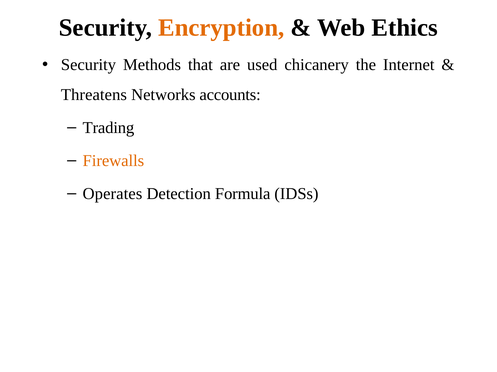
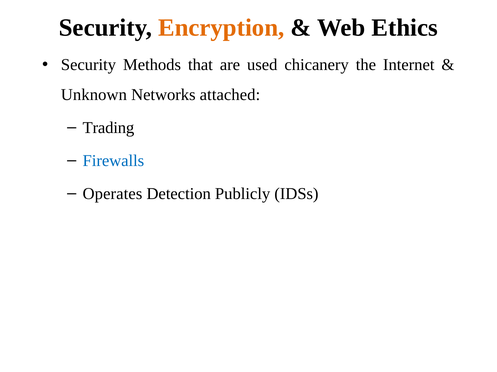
Threatens: Threatens -> Unknown (94, 95)
accounts: accounts -> attached (230, 95)
Firewalls colour: orange -> blue (113, 161)
Formula: Formula -> Publicly (243, 194)
